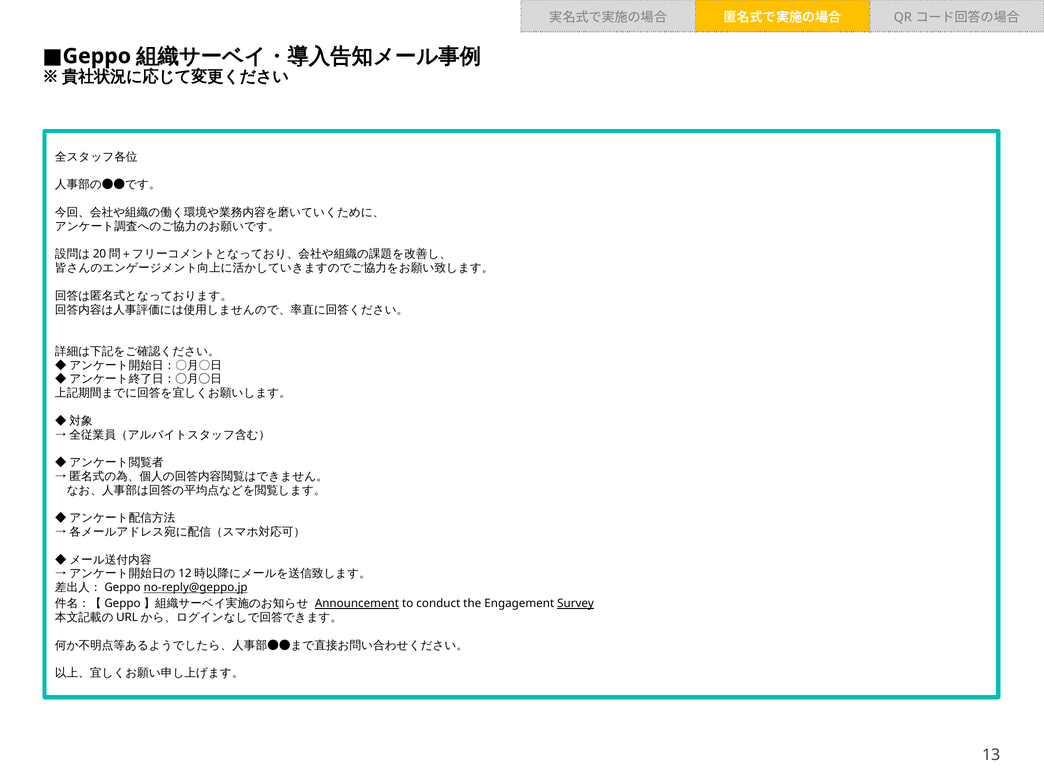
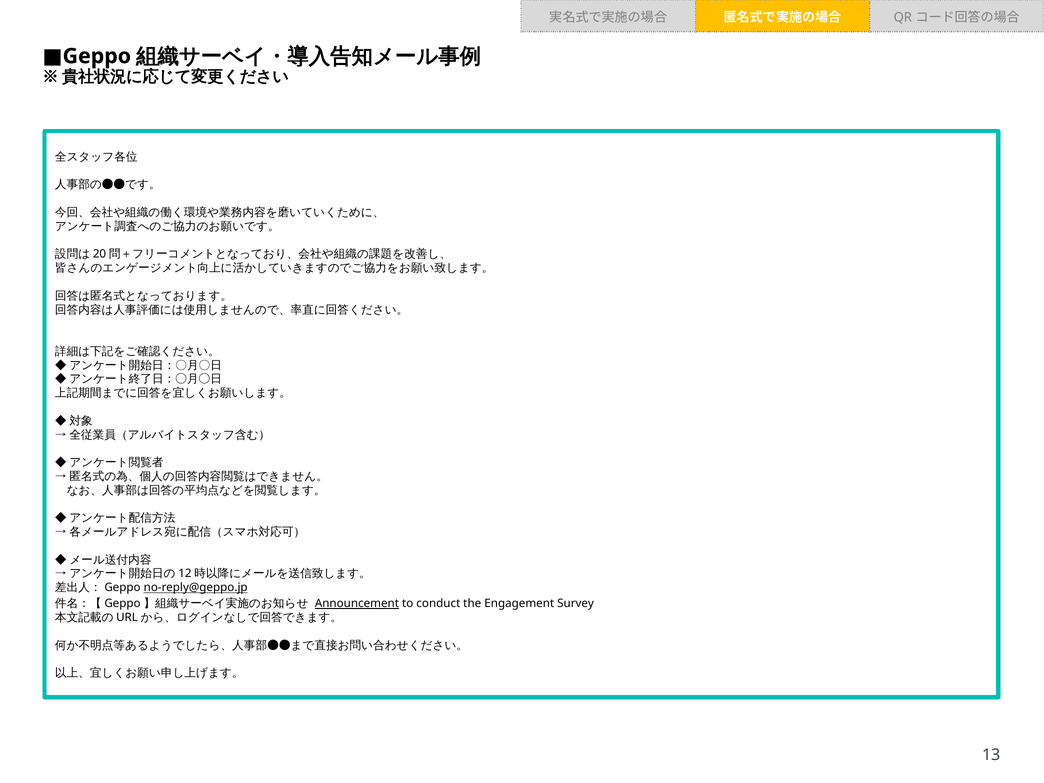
Survey underline: present -> none (576, 604)
